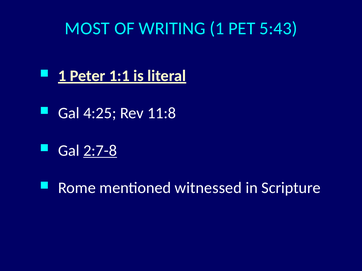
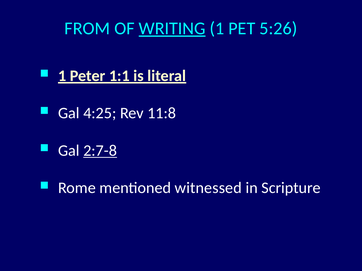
MOST: MOST -> FROM (87, 28)
WRITING underline: none -> present (172, 28)
5:43: 5:43 -> 5:26 (278, 28)
